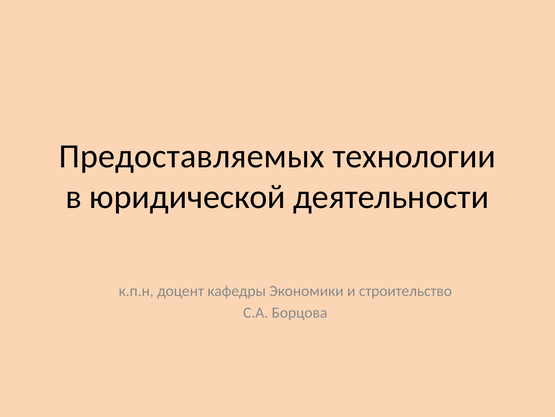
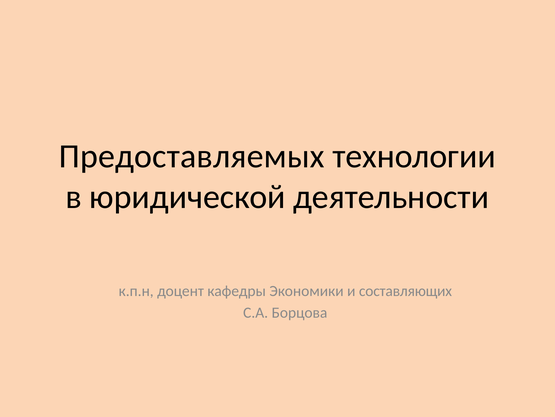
строительство: строительство -> составляющих (405, 291)
